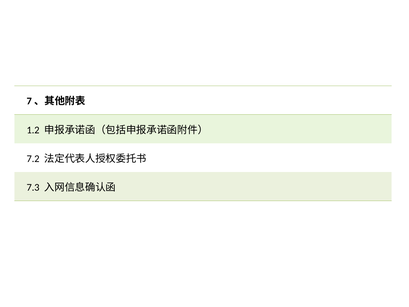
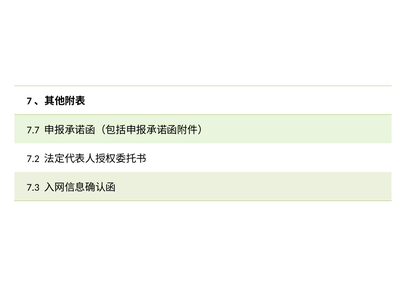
1.2: 1.2 -> 7.7 (33, 130)
